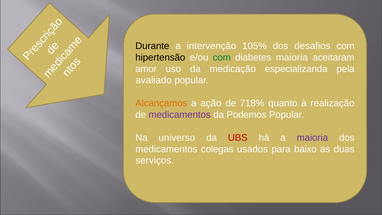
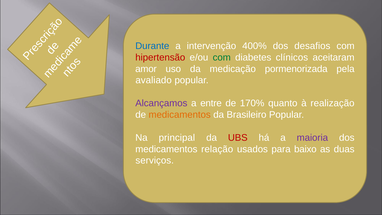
Durante colour: black -> blue (152, 46)
105%: 105% -> 400% (255, 46)
hipertensão colour: black -> red (160, 57)
diabetes maioria: maioria -> clínicos (292, 57)
especializanda: especializanda -> pormenorizada (296, 69)
Alcançamos colour: orange -> purple (161, 103)
ação: ação -> entre (211, 103)
718%: 718% -> 170% (252, 103)
medicamentos colour: purple -> orange (180, 115)
Podemos: Podemos -> Brasileiro (247, 115)
universo: universo -> principal (177, 138)
colegas: colegas -> relação (217, 149)
